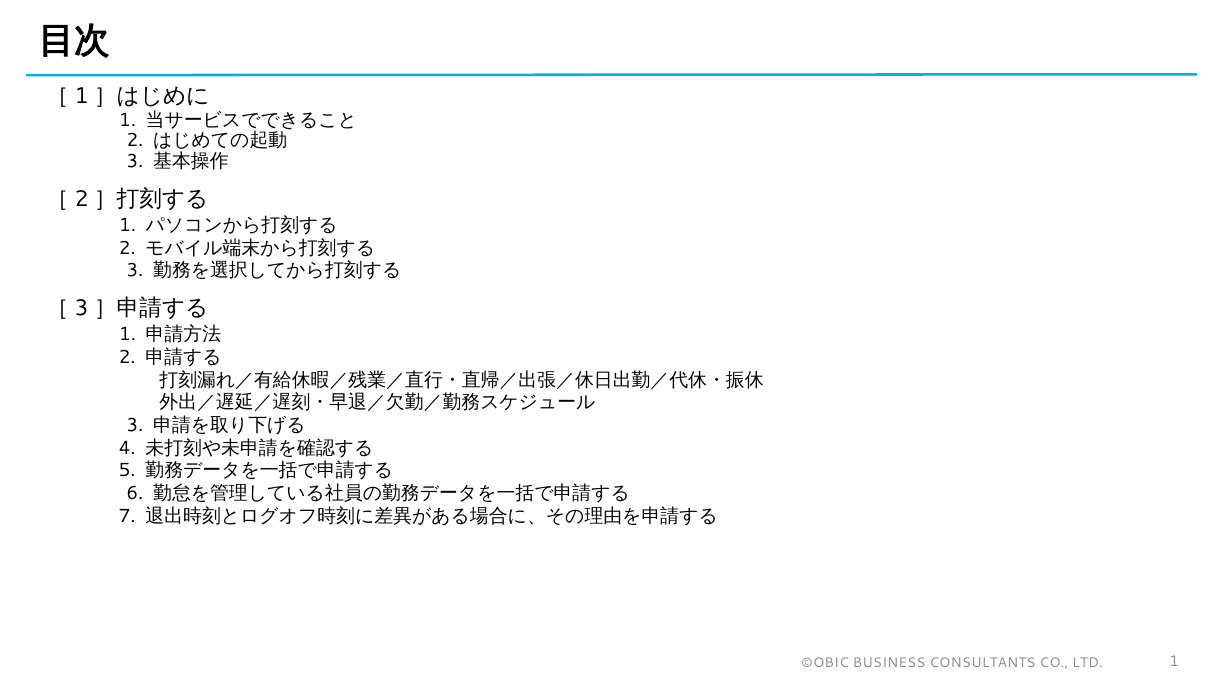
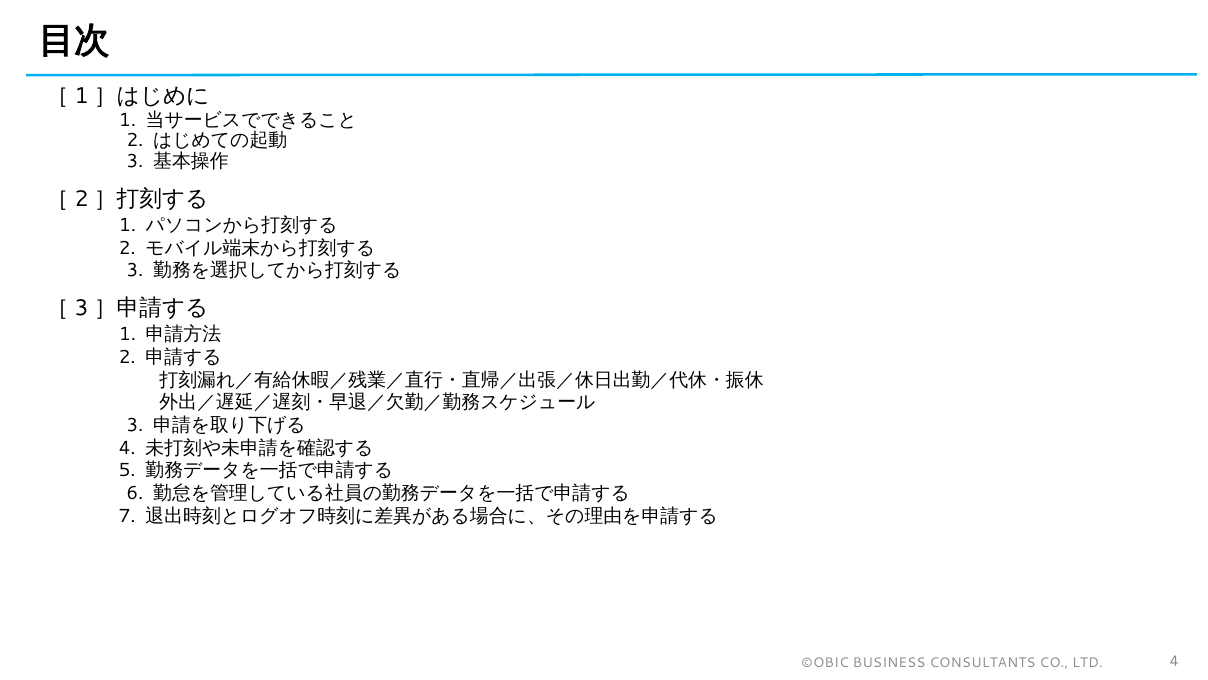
LTD 1: 1 -> 4 (1174, 661)
